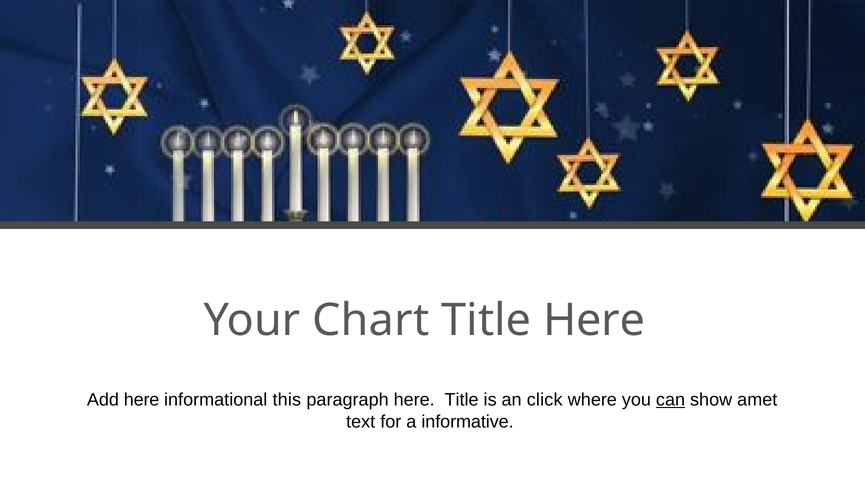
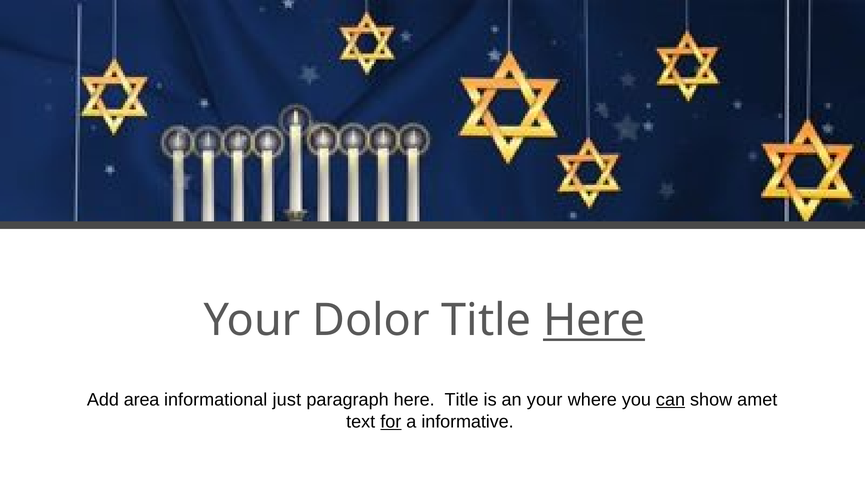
Chart: Chart -> Dolor (371, 321)
Here underline: none -> present (594, 321)
Add here: here -> area (142, 400)
this: this -> just (287, 400)
an click: click -> your (545, 400)
for underline: none -> present (391, 422)
